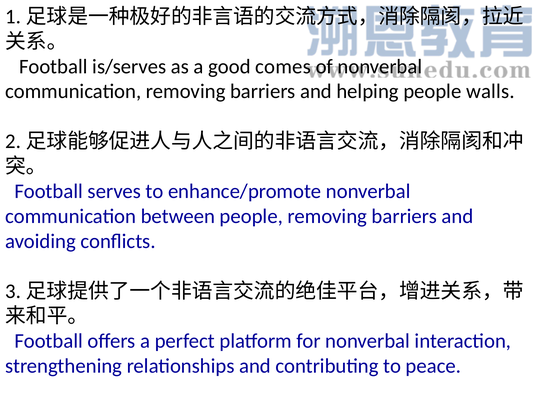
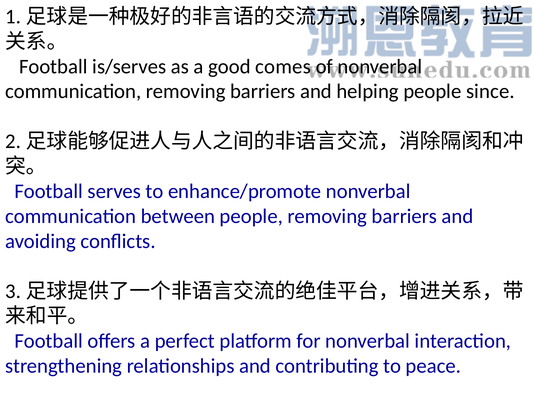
walls: walls -> since (490, 91)
